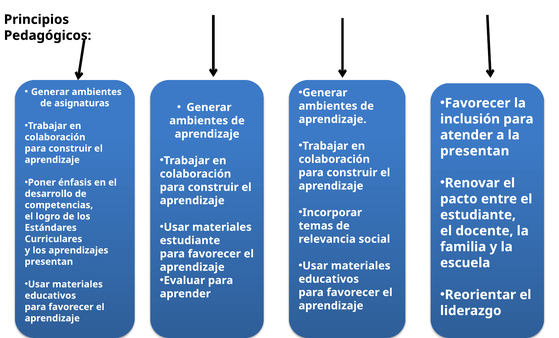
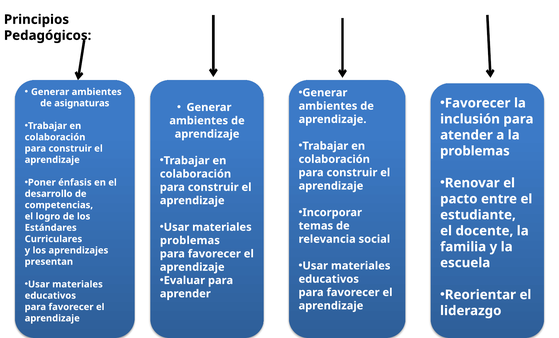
presentan: presentan -> problemas (475, 151)
estudiante: estudiante -> problemas (190, 241)
